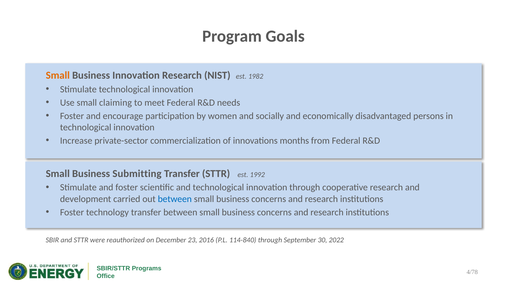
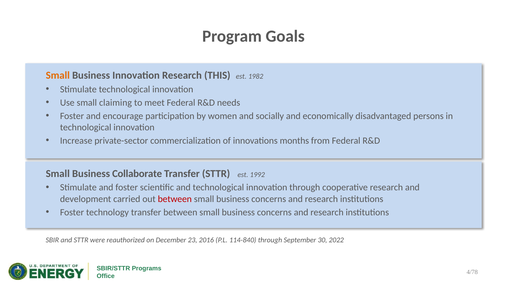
NIST: NIST -> THIS (217, 76)
Submitting: Submitting -> Collaborate (137, 174)
between colour: blue -> red (175, 199)
